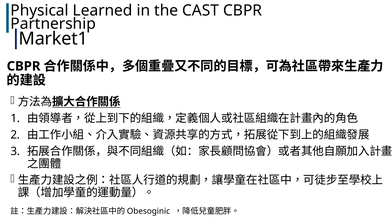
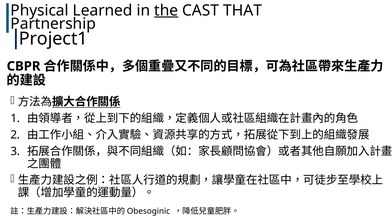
the underline: none -> present (166, 10)
CAST CBPR: CBPR -> THAT (243, 10)
Market1: Market1 -> Project1 (53, 39)
